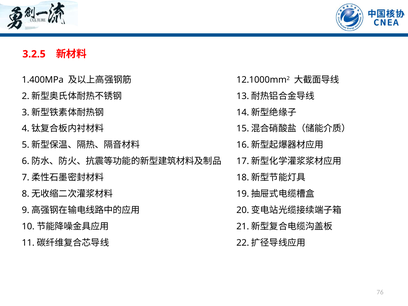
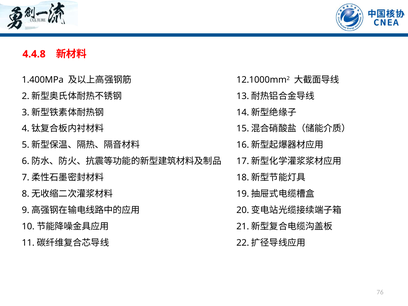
3.2.5: 3.2.5 -> 4.4.8 (34, 54)
